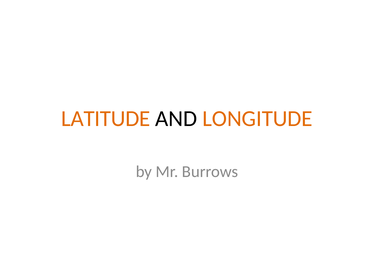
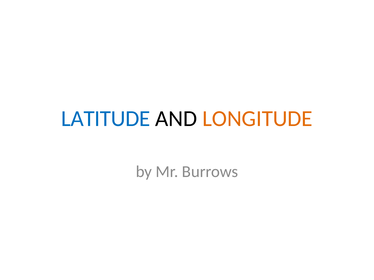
LATITUDE colour: orange -> blue (106, 119)
